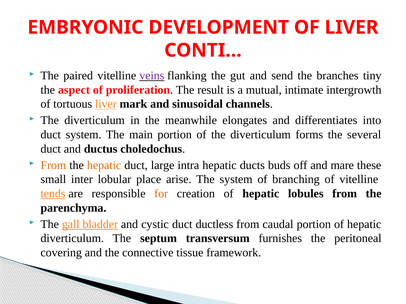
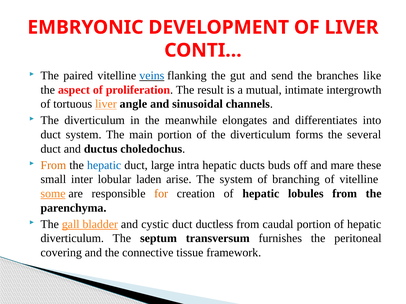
veins colour: purple -> blue (152, 76)
tiny: tiny -> like (372, 76)
mark: mark -> angle (133, 104)
hepatic colour: orange -> blue (104, 165)
place: place -> laden (149, 180)
tends: tends -> some (53, 194)
